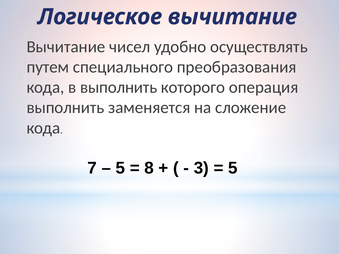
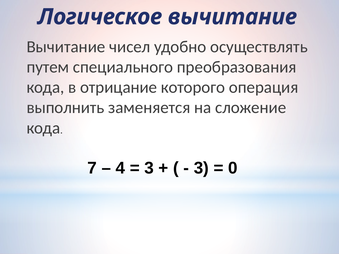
в выполнить: выполнить -> отрицание (119, 87)
5: 5 -> 4 (120, 168)
8: 8 -> 3 (149, 168)
5: 5 -> 0 (233, 168)
